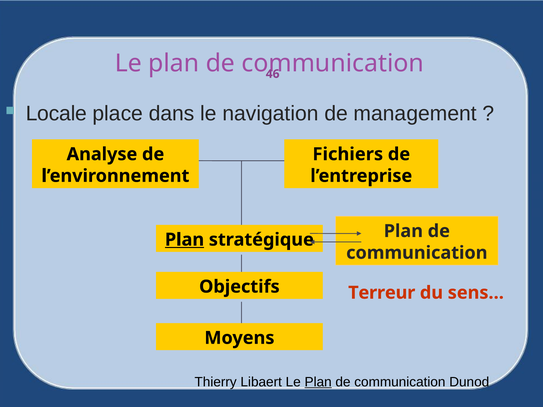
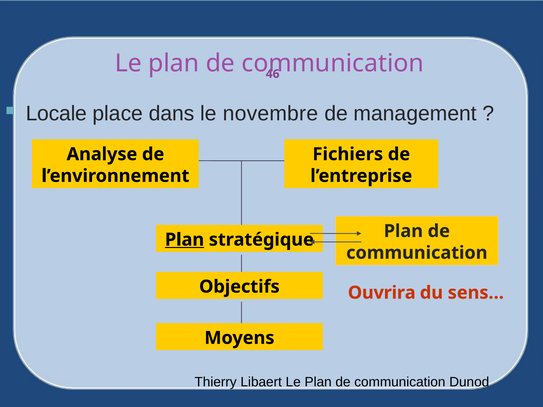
navigation: navigation -> novembre (270, 114)
Terreur: Terreur -> Ouvrira (382, 293)
Plan underline: present -> none (318, 382)
